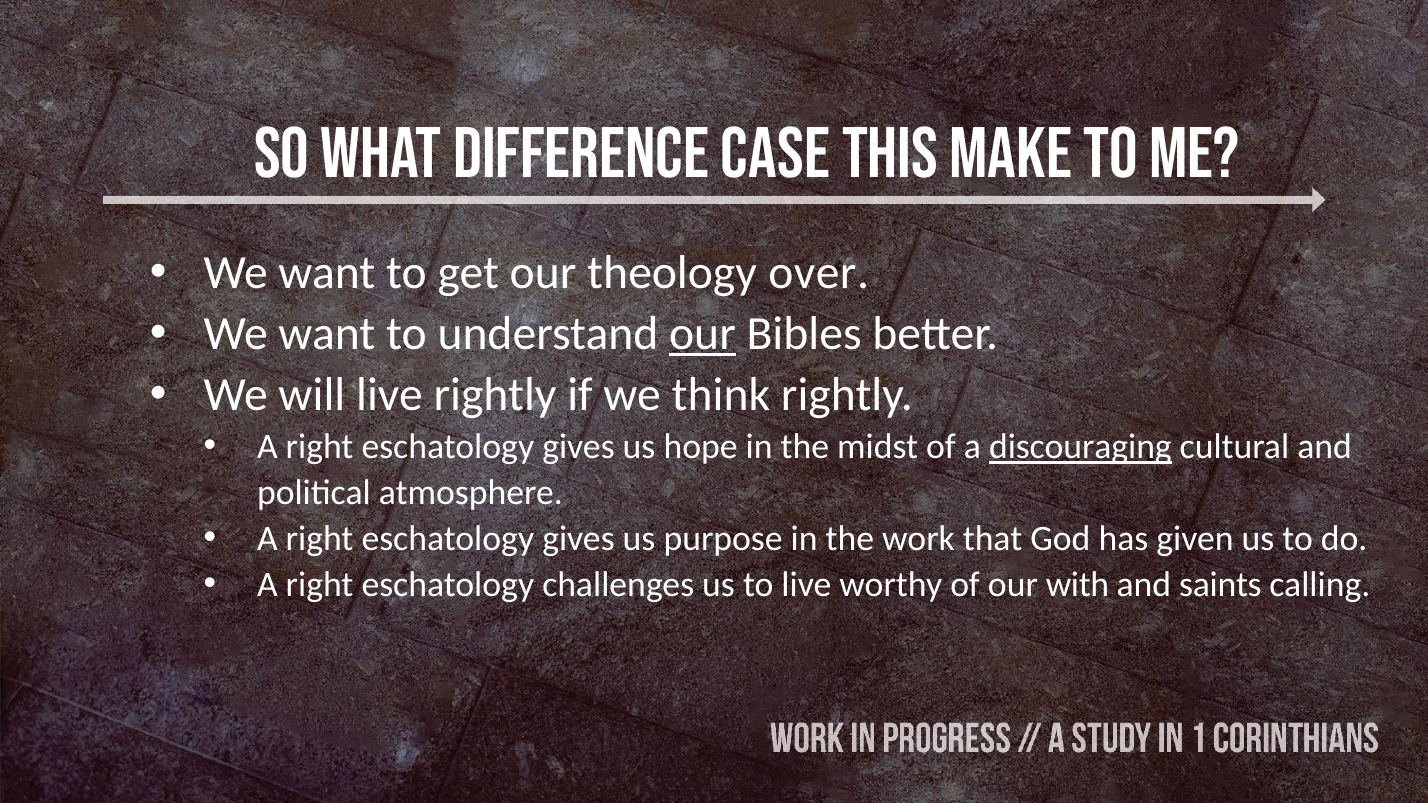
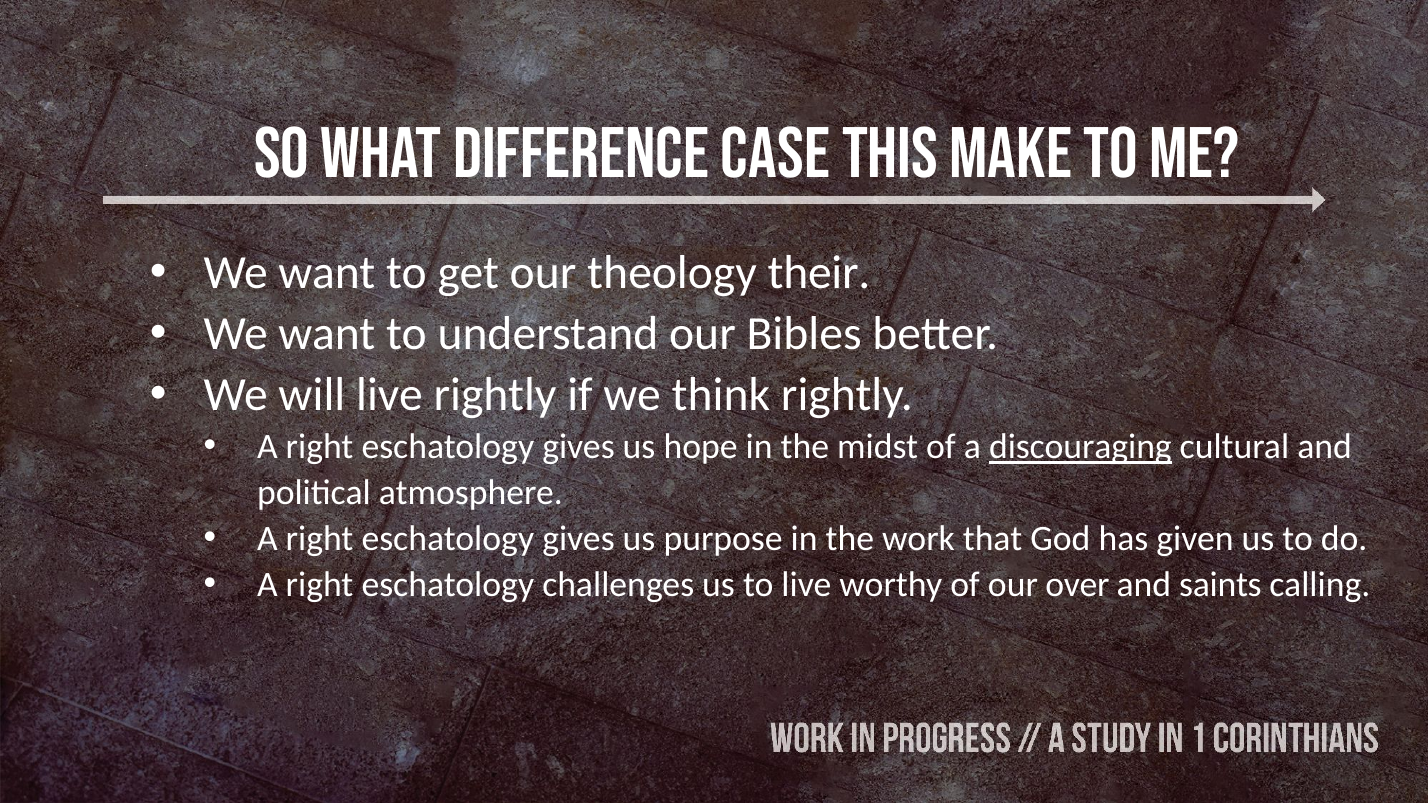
over: over -> their (819, 273)
our underline: present -> none (702, 334)
with: with -> over (1077, 585)
